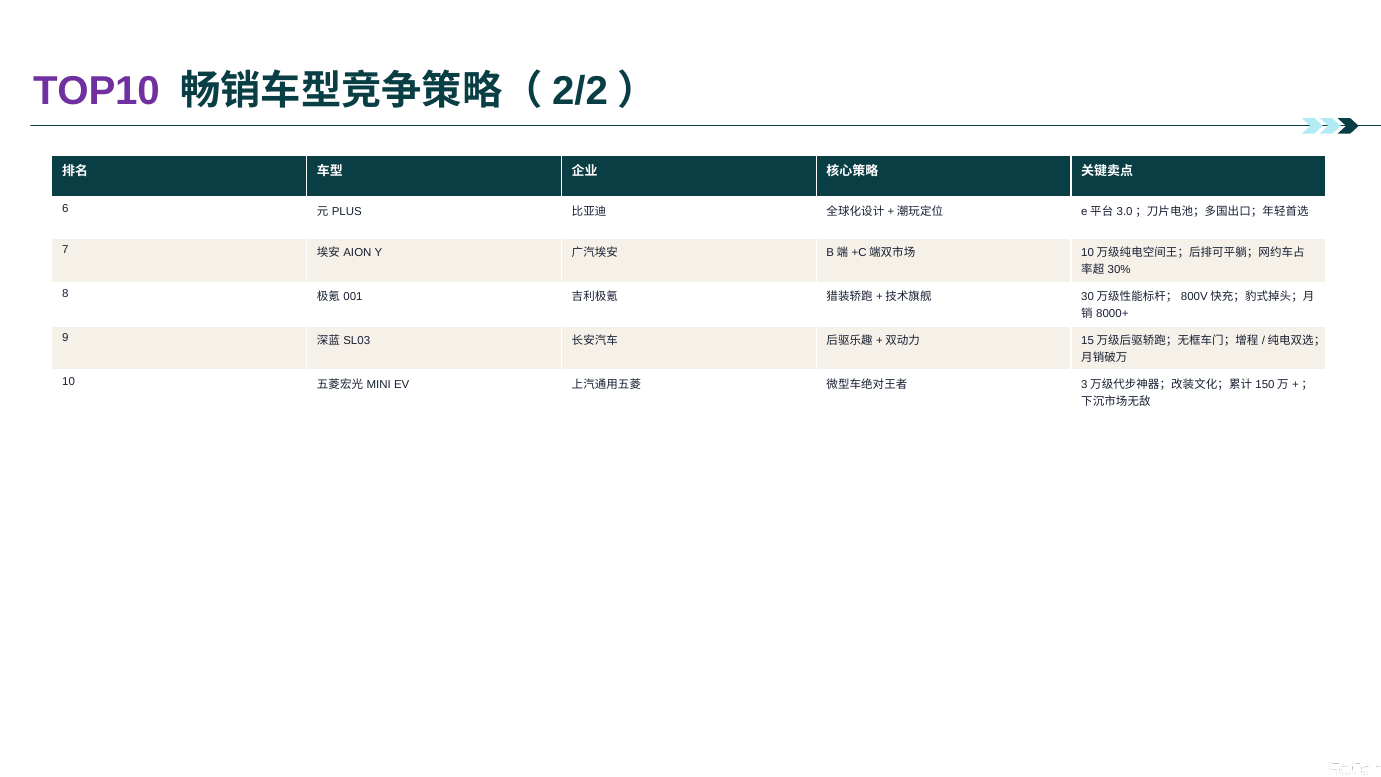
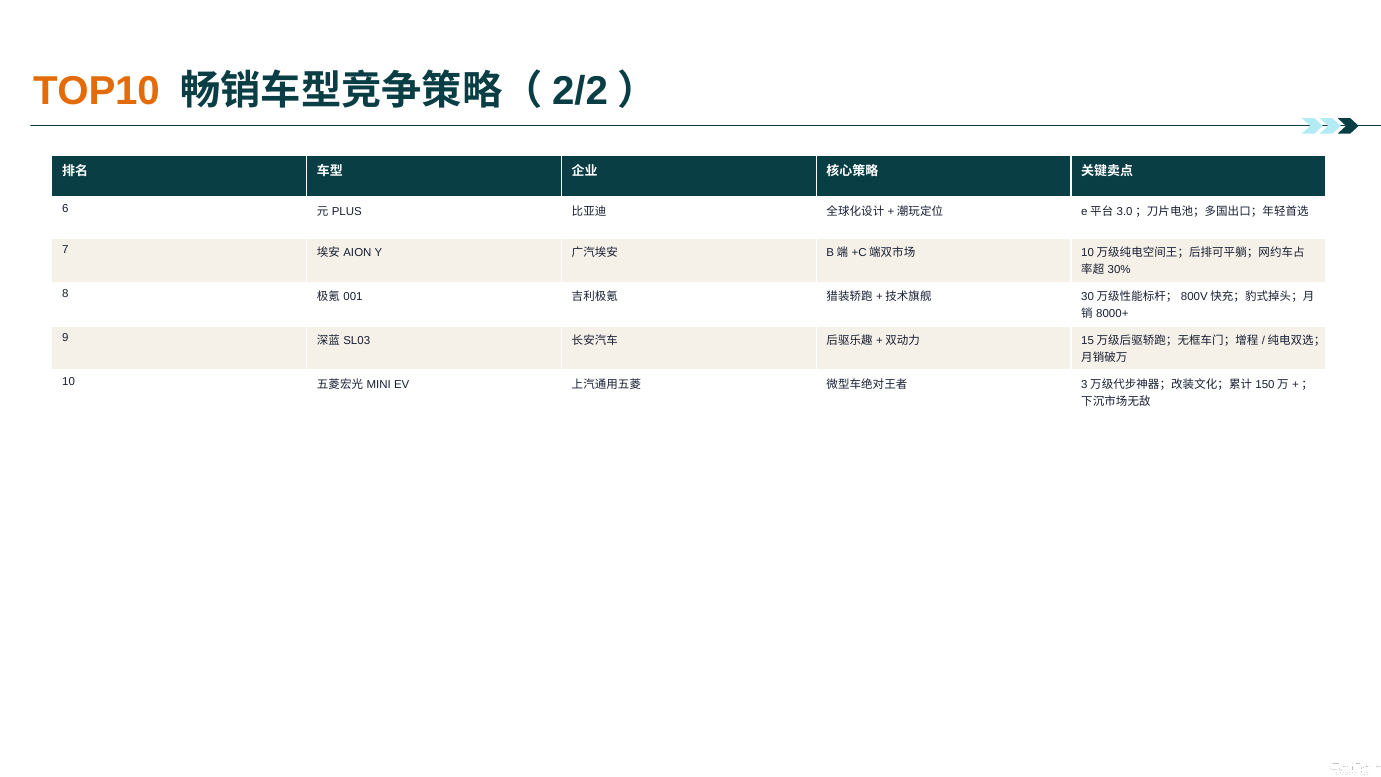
TOP10 colour: purple -> orange (96, 91)
